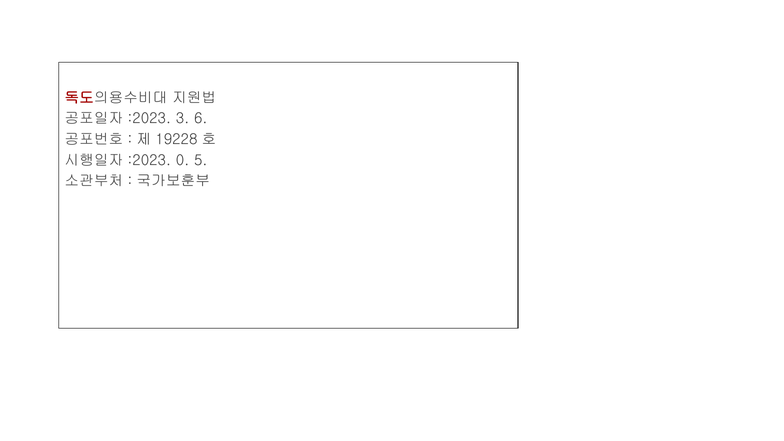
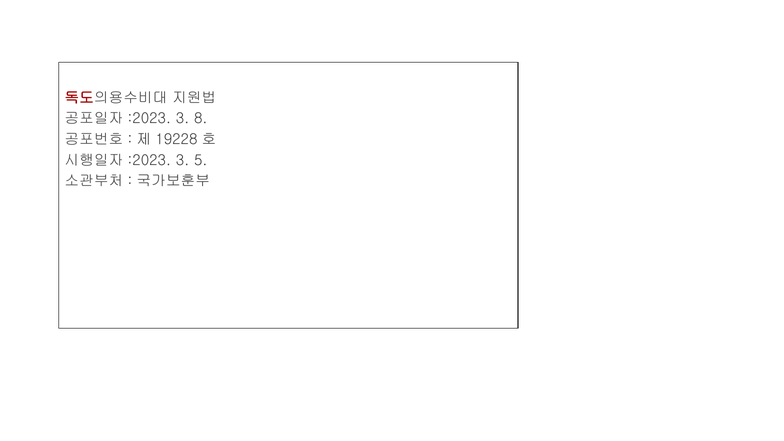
6: 6 -> 8 (201, 119)
0: 0 -> 3 (182, 160)
